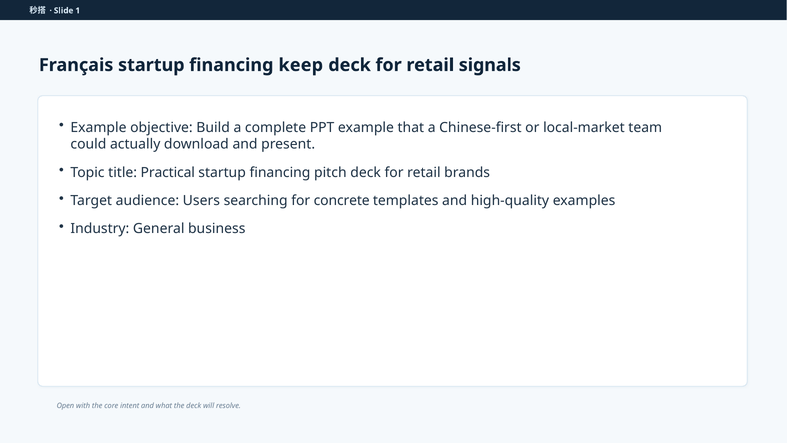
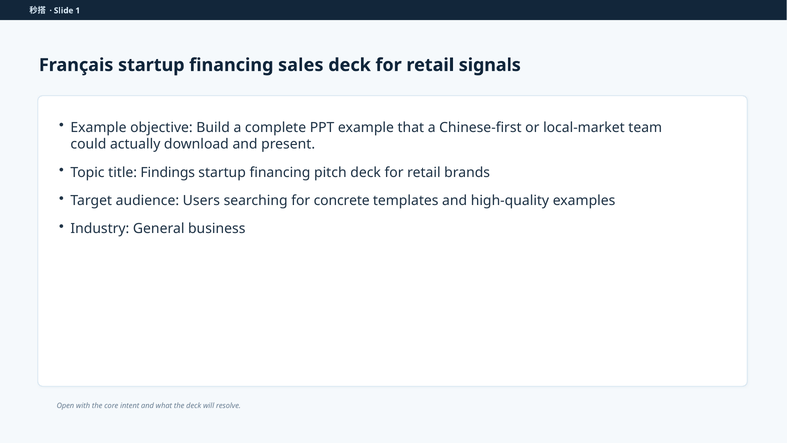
keep: keep -> sales (301, 65)
Practical: Practical -> Findings (168, 172)
